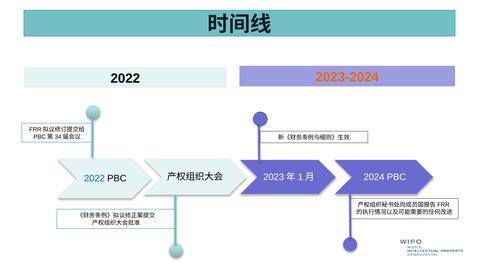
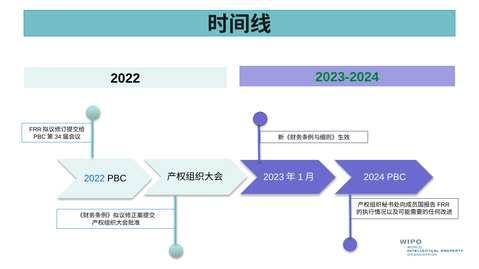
2023-2024 colour: orange -> green (347, 77)
